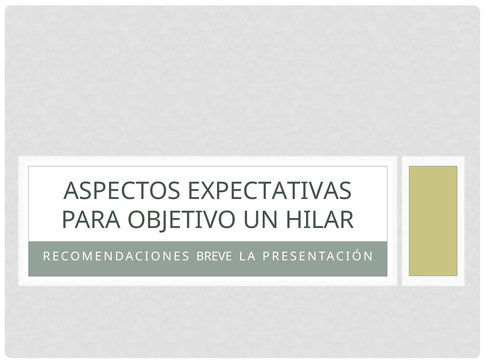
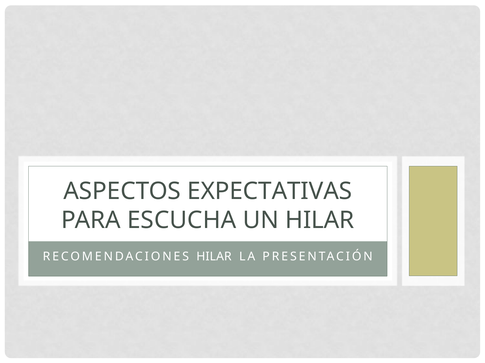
OBJETIVO: OBJETIVO -> ESCUCHA (182, 221)
RECOMENDACIONES BREVE: BREVE -> HILAR (214, 257)
